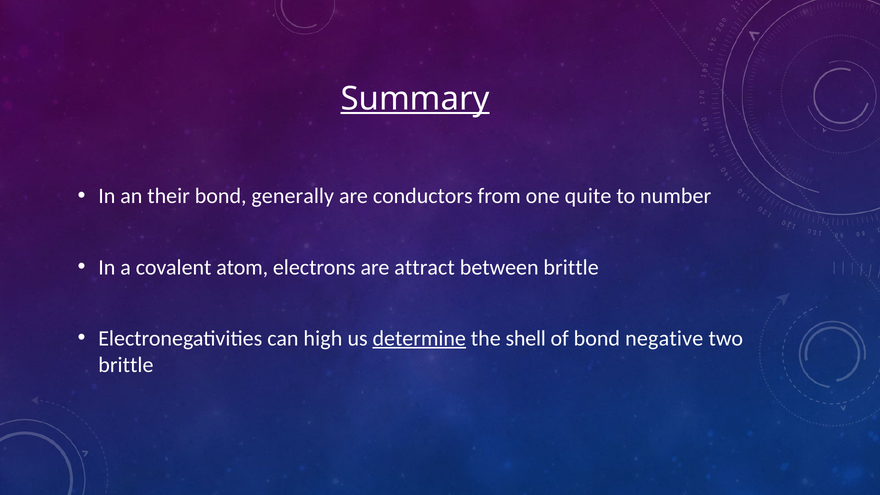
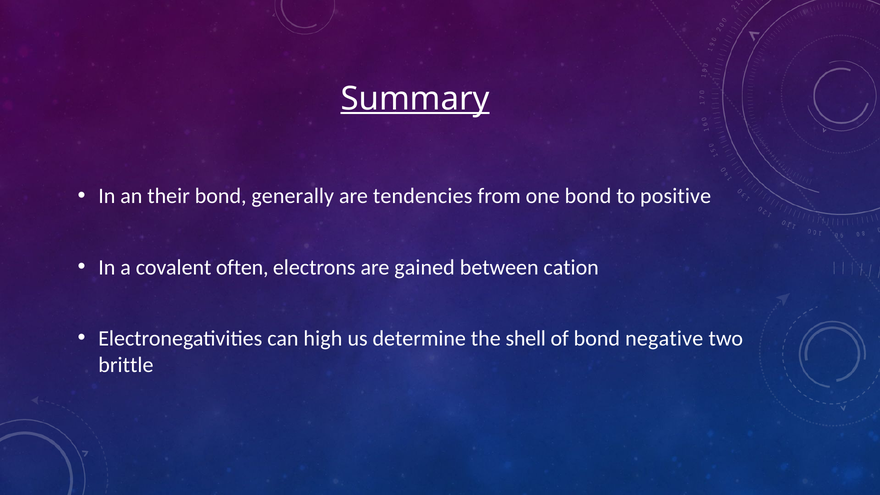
conductors: conductors -> tendencies (423, 196)
one quite: quite -> bond (588, 196)
number: number -> positive (676, 196)
atom: atom -> often (242, 267)
attract: attract -> gained (425, 267)
between brittle: brittle -> cation (571, 267)
determine underline: present -> none (419, 338)
